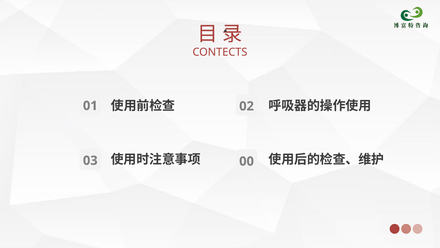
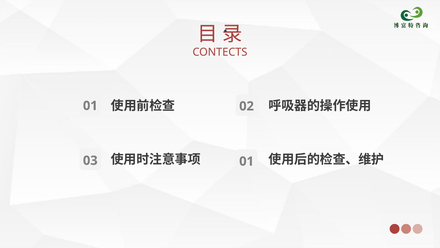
03 00: 00 -> 01 (247, 161)
